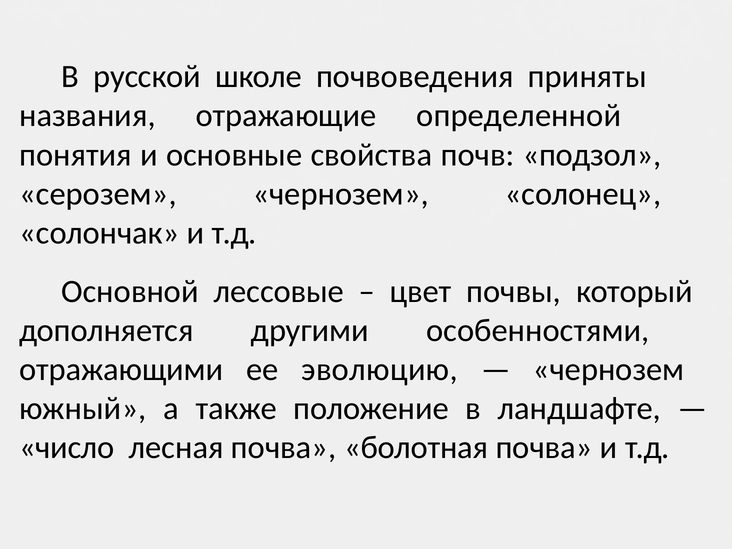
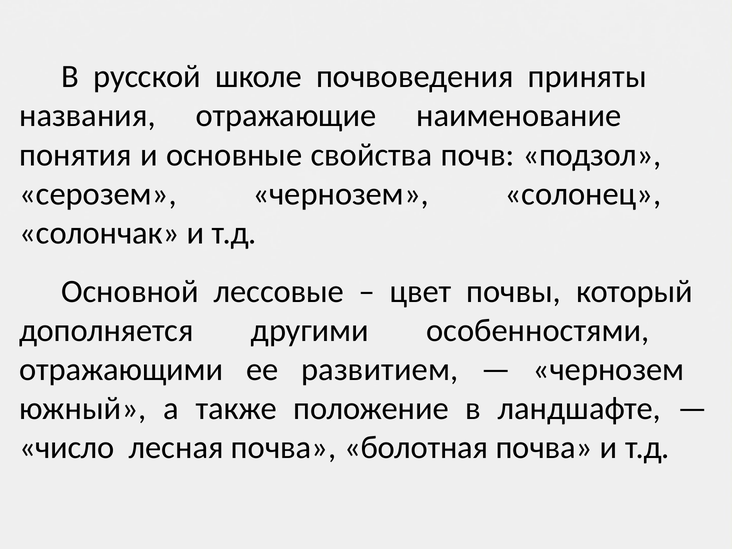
определенной: определенной -> наименование (519, 116)
эволюцию: эволюцию -> развитием (380, 370)
